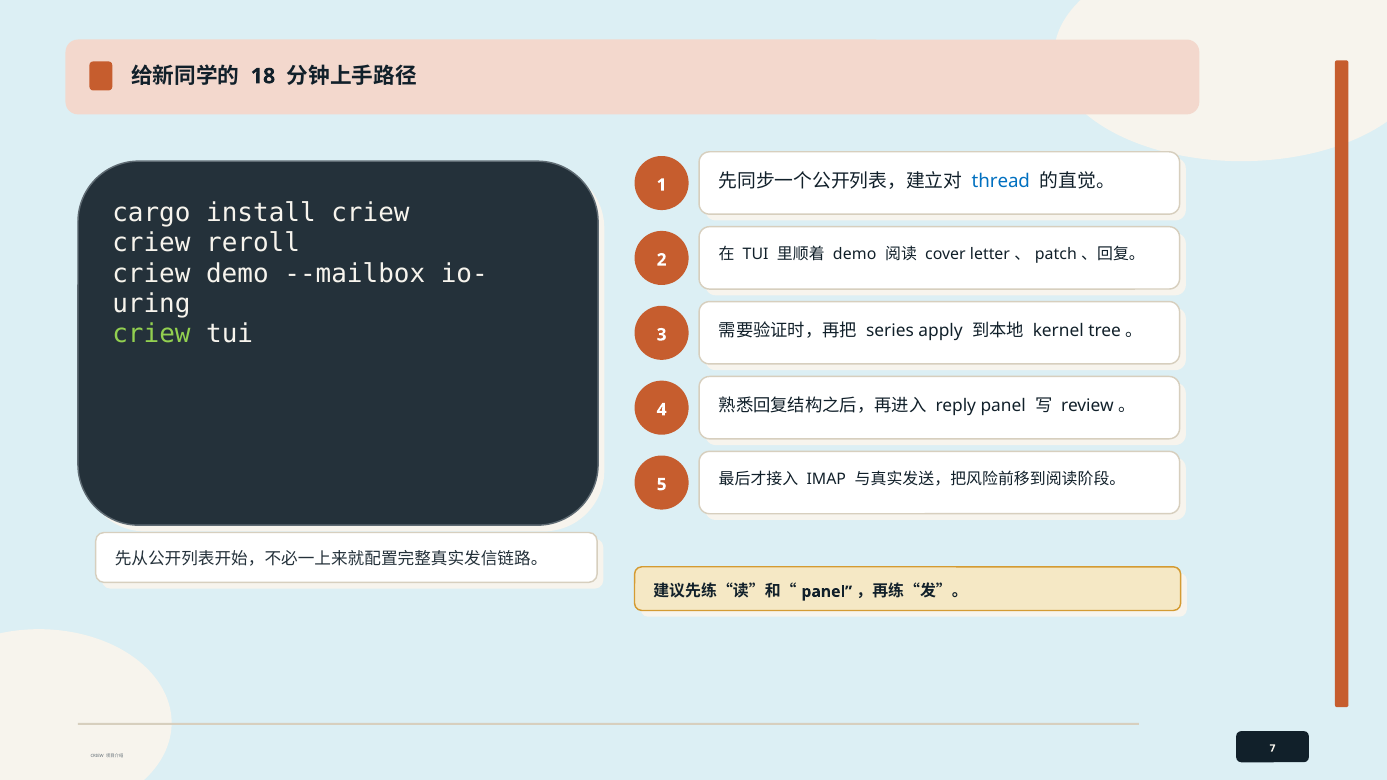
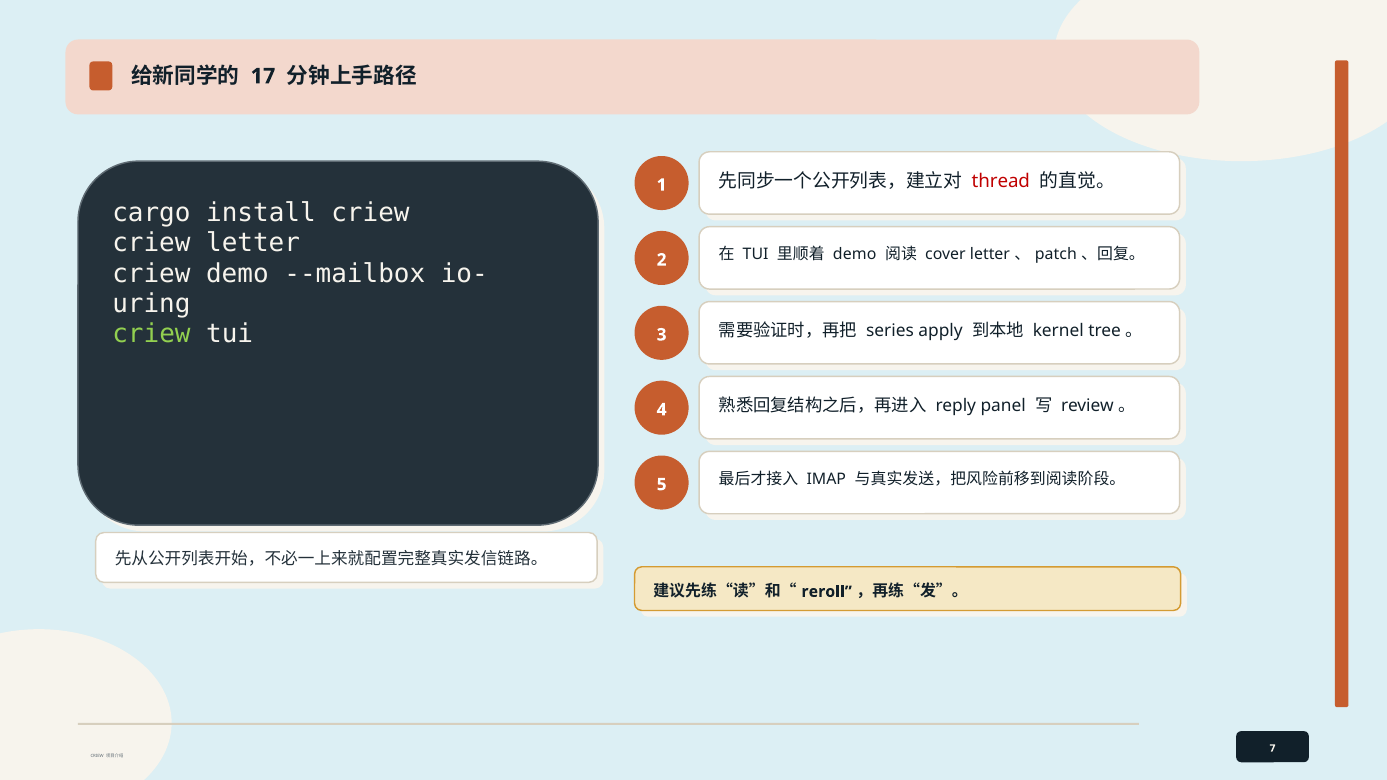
18: 18 -> 17 (263, 76)
thread colour: blue -> red (1001, 182)
criew reroll: reroll -> letter (253, 243)
panel: panel -> reroll (827, 592)
